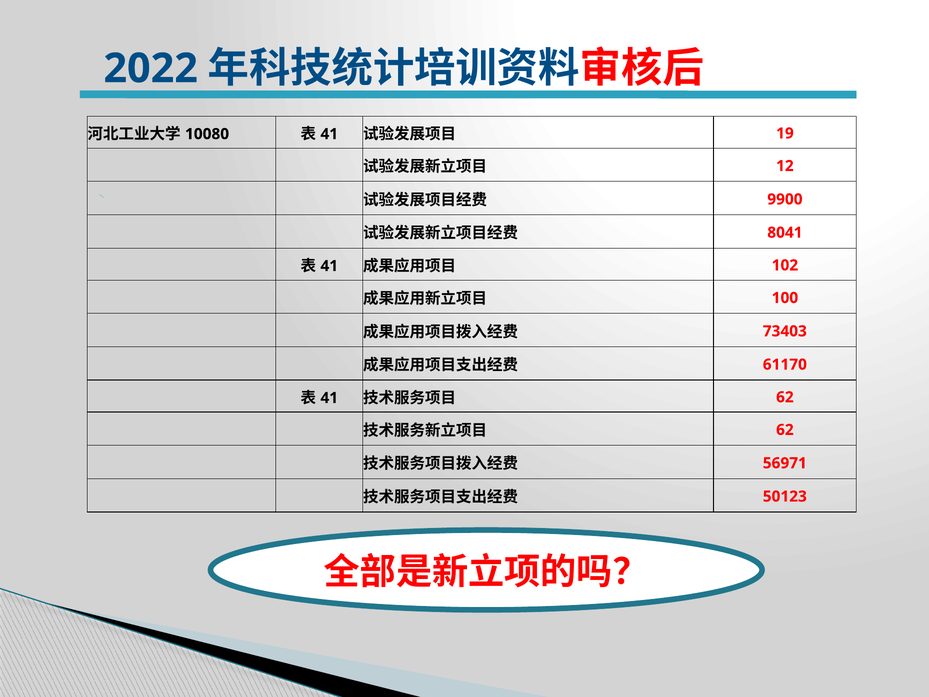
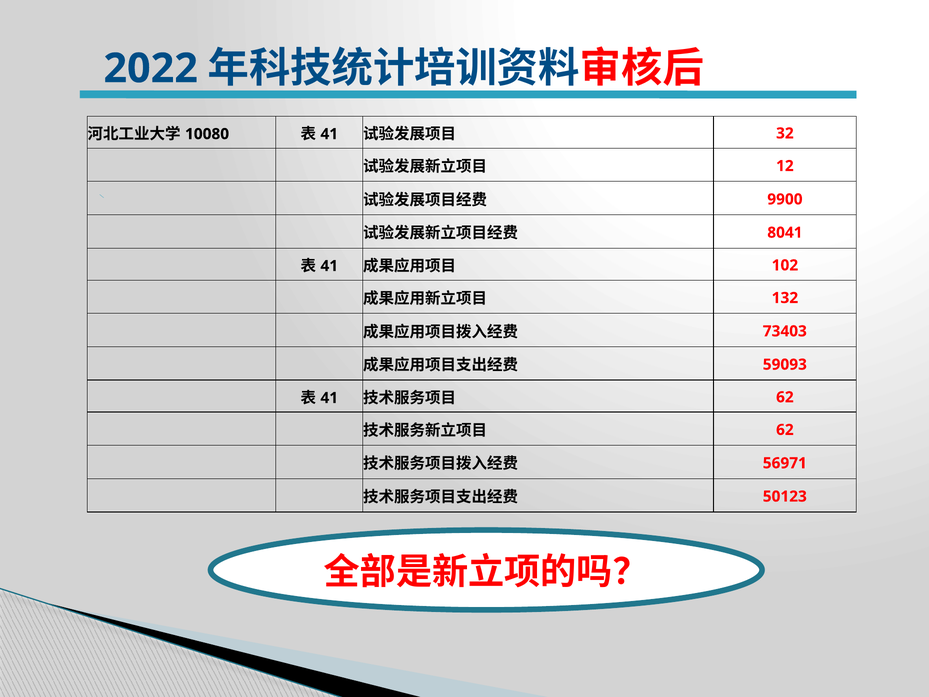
19: 19 -> 32 (785, 133)
100: 100 -> 132 (785, 298)
61170: 61170 -> 59093 (785, 364)
